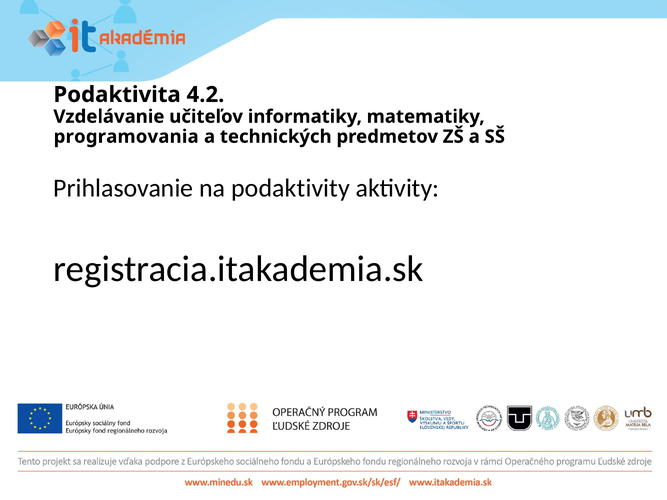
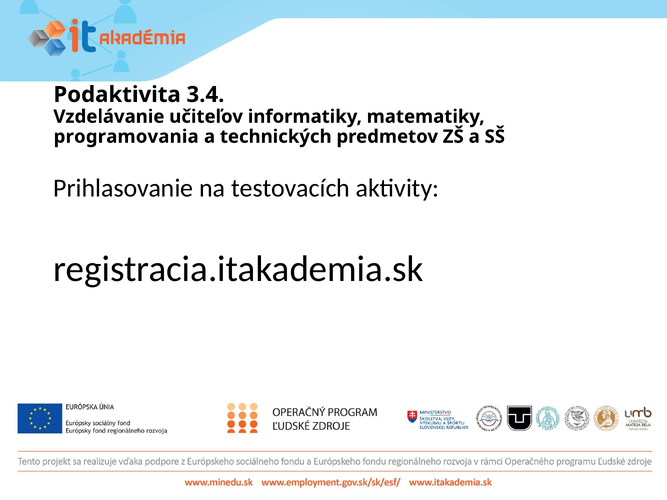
4.2: 4.2 -> 3.4 (205, 95)
podaktivity: podaktivity -> testovacích (291, 188)
